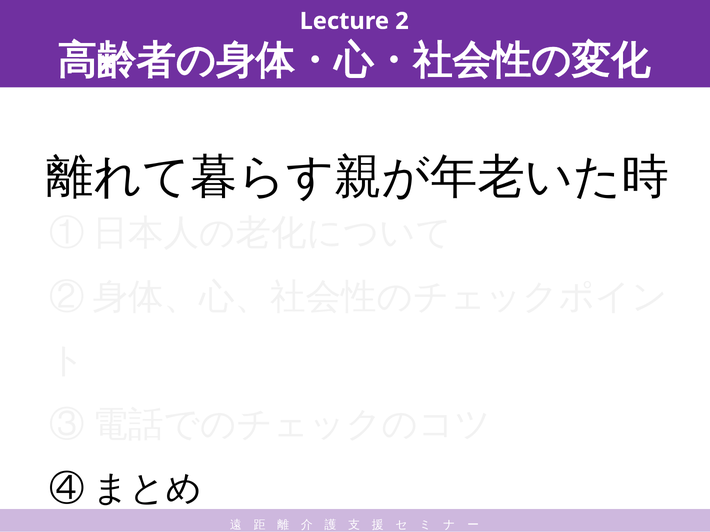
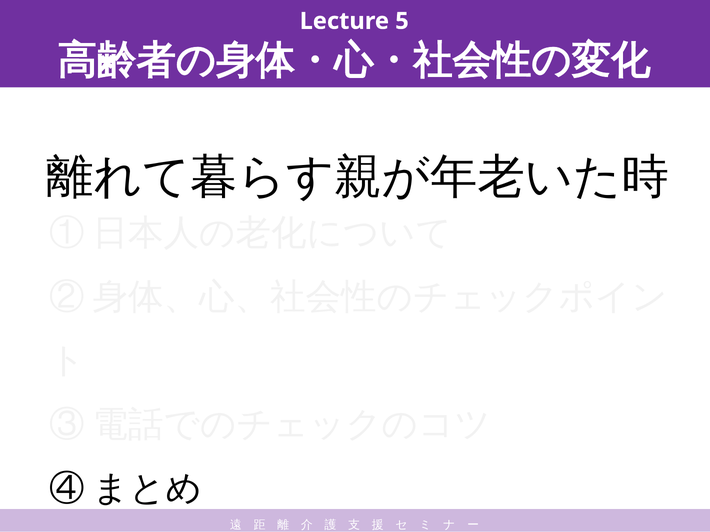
2: 2 -> 5 (402, 21)
